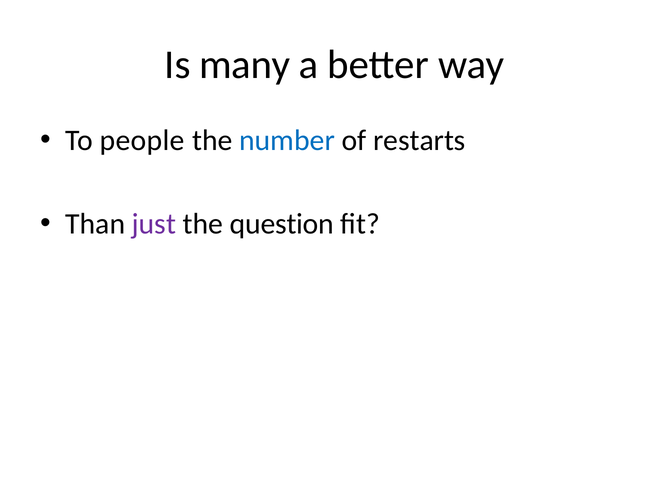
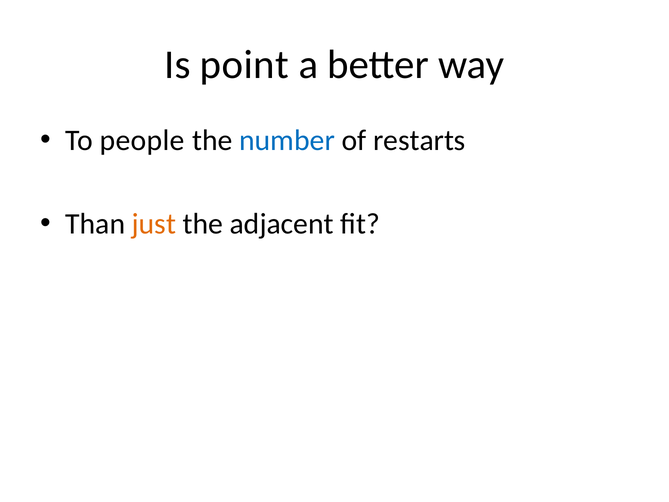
many: many -> point (244, 65)
just colour: purple -> orange (154, 224)
question: question -> adjacent (282, 224)
